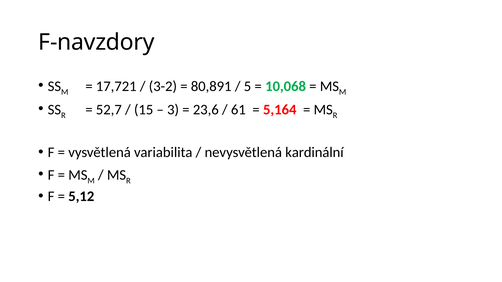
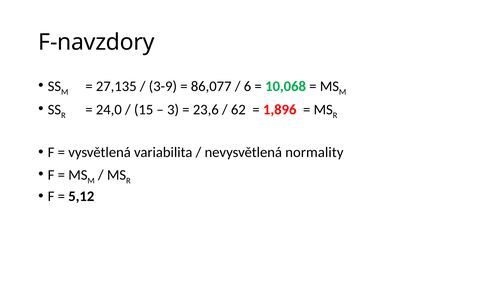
17,721: 17,721 -> 27,135 (116, 87)
3-2: 3-2 -> 3-9 (163, 87)
80,891: 80,891 -> 86,077 (211, 87)
5: 5 -> 6 (247, 87)
52,7: 52,7 -> 24,0 (109, 110)
61: 61 -> 62 (238, 110)
5,164: 5,164 -> 1,896 (280, 110)
kardinální: kardinální -> normality (314, 152)
